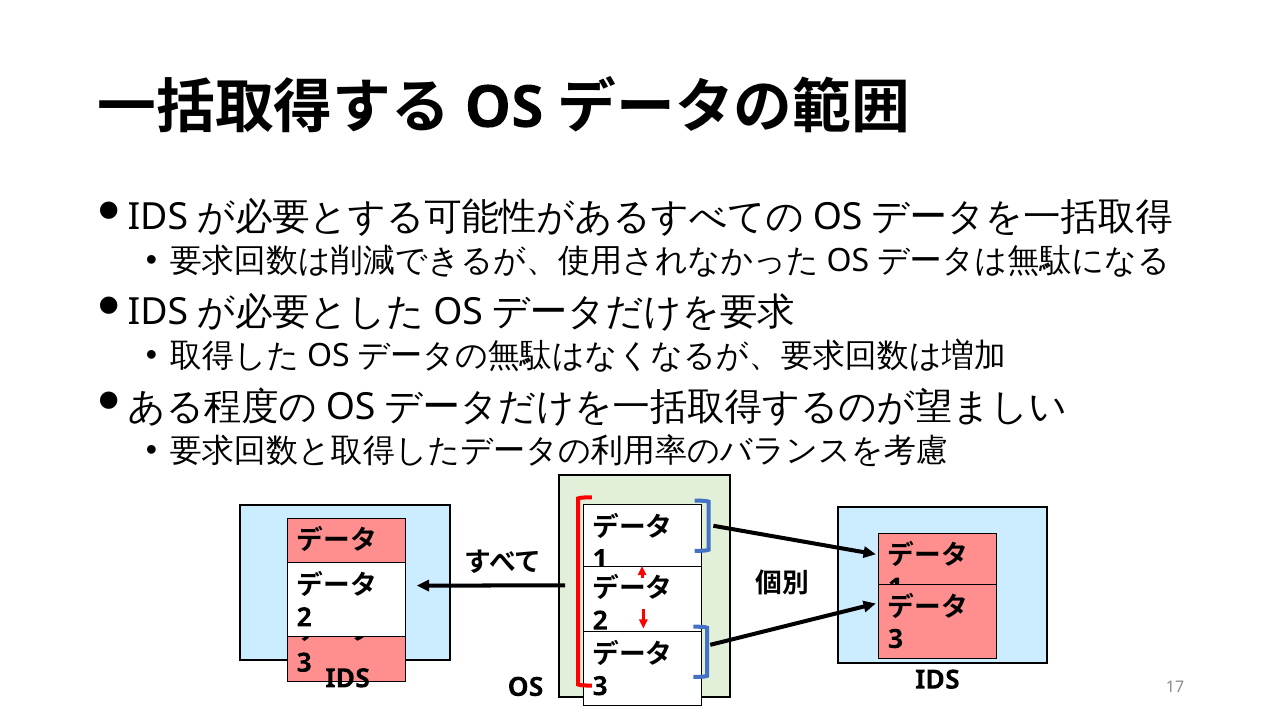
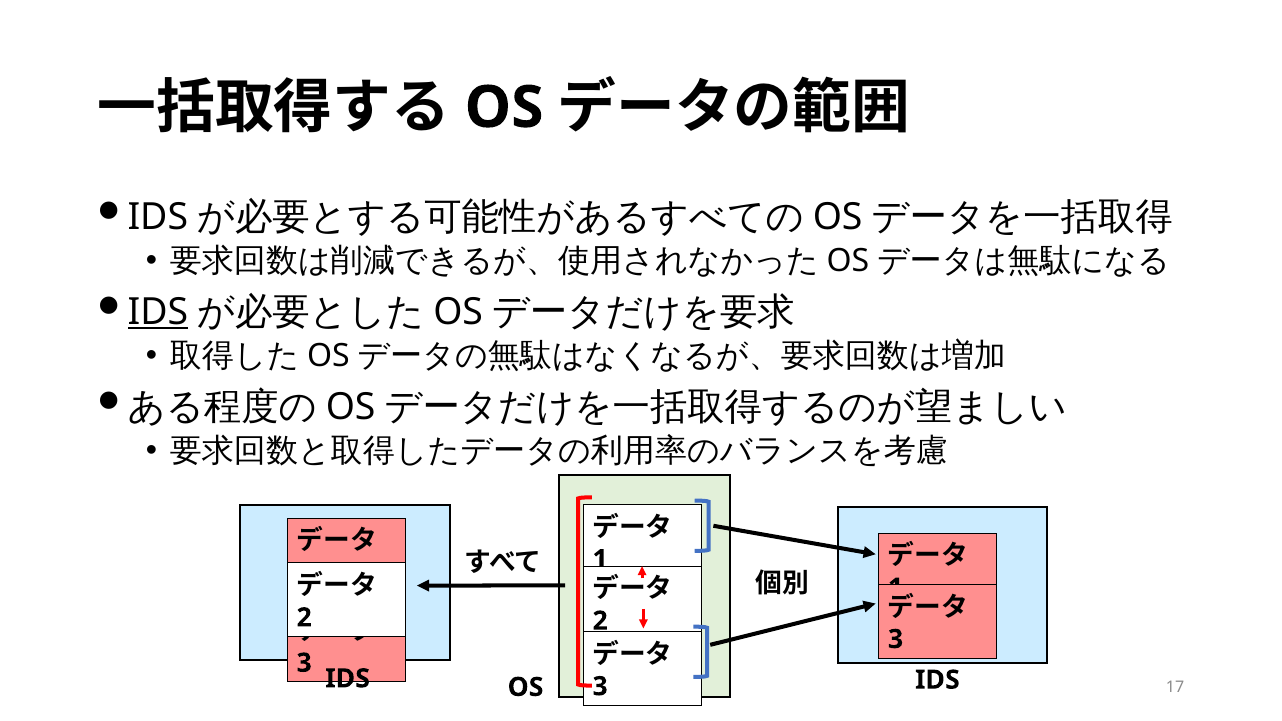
IDS underline: none -> present (158, 312)
